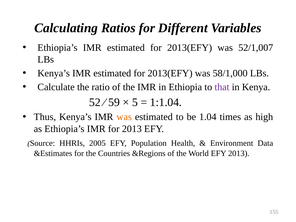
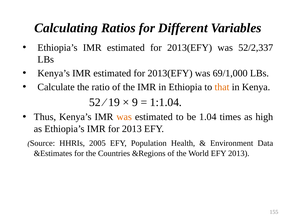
52/1,007: 52/1,007 -> 52/2,337 (256, 48)
58/1,000: 58/1,000 -> 69/1,000 (230, 73)
that colour: purple -> orange (222, 87)
59: 59 -> 19 (114, 102)
5: 5 -> 9 (135, 102)
